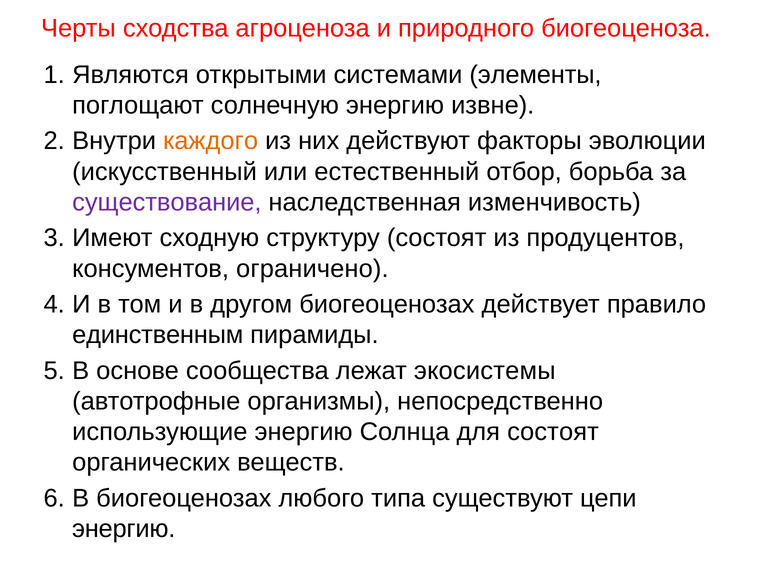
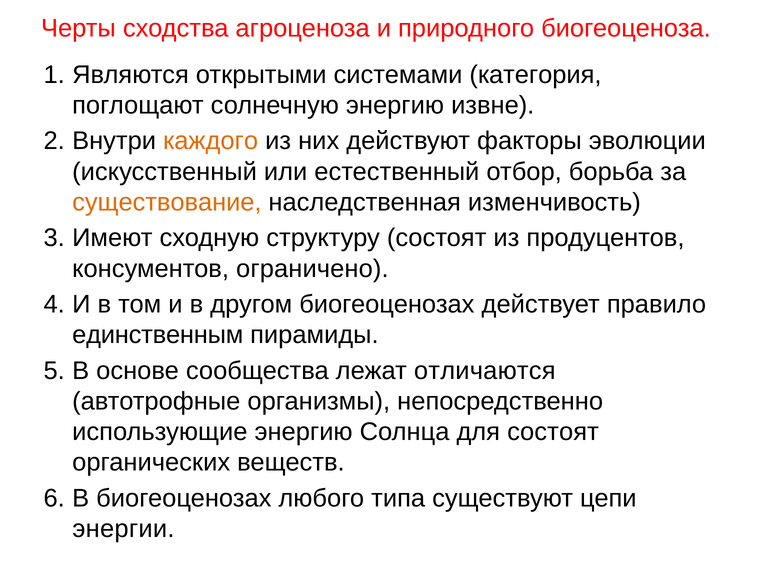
элементы: элементы -> категория (535, 75)
существование colour: purple -> orange (167, 202)
экосистемы: экосистемы -> отличаются (485, 370)
энергию: энергию -> энергии (123, 529)
